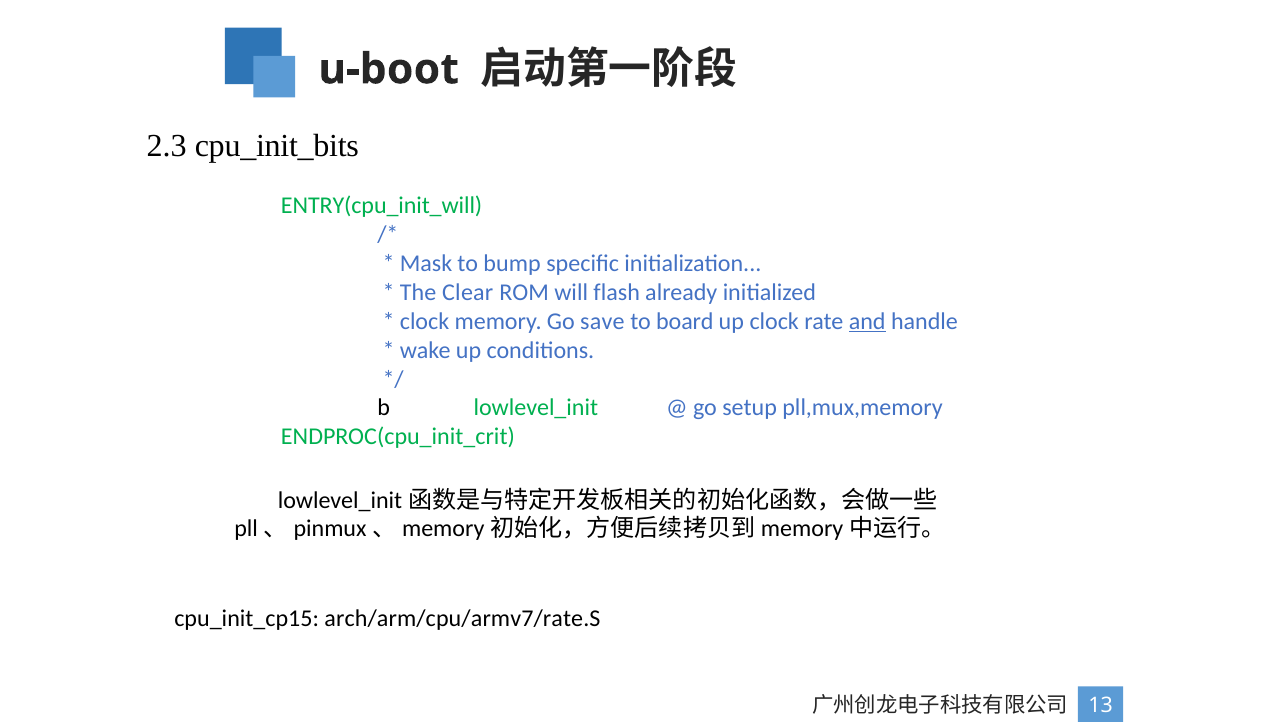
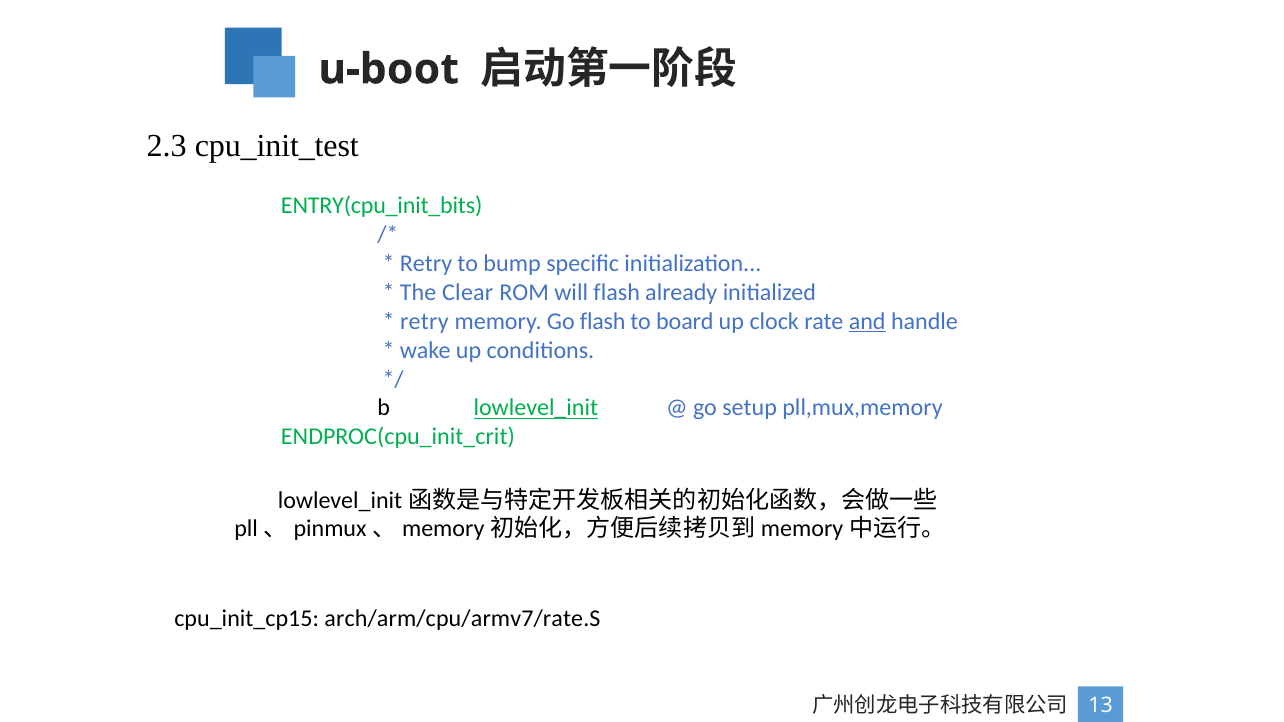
cpu_init_bits: cpu_init_bits -> cpu_init_test (277, 146)
ENTRY(cpu_init_will: ENTRY(cpu_init_will -> ENTRY(cpu_init_bits (382, 206)
Mask: Mask -> Retry (426, 264)
clock: clock -> retry (424, 322)
Go save: save -> flash (603, 322)
lowlevel_init underline: none -> present (536, 408)
